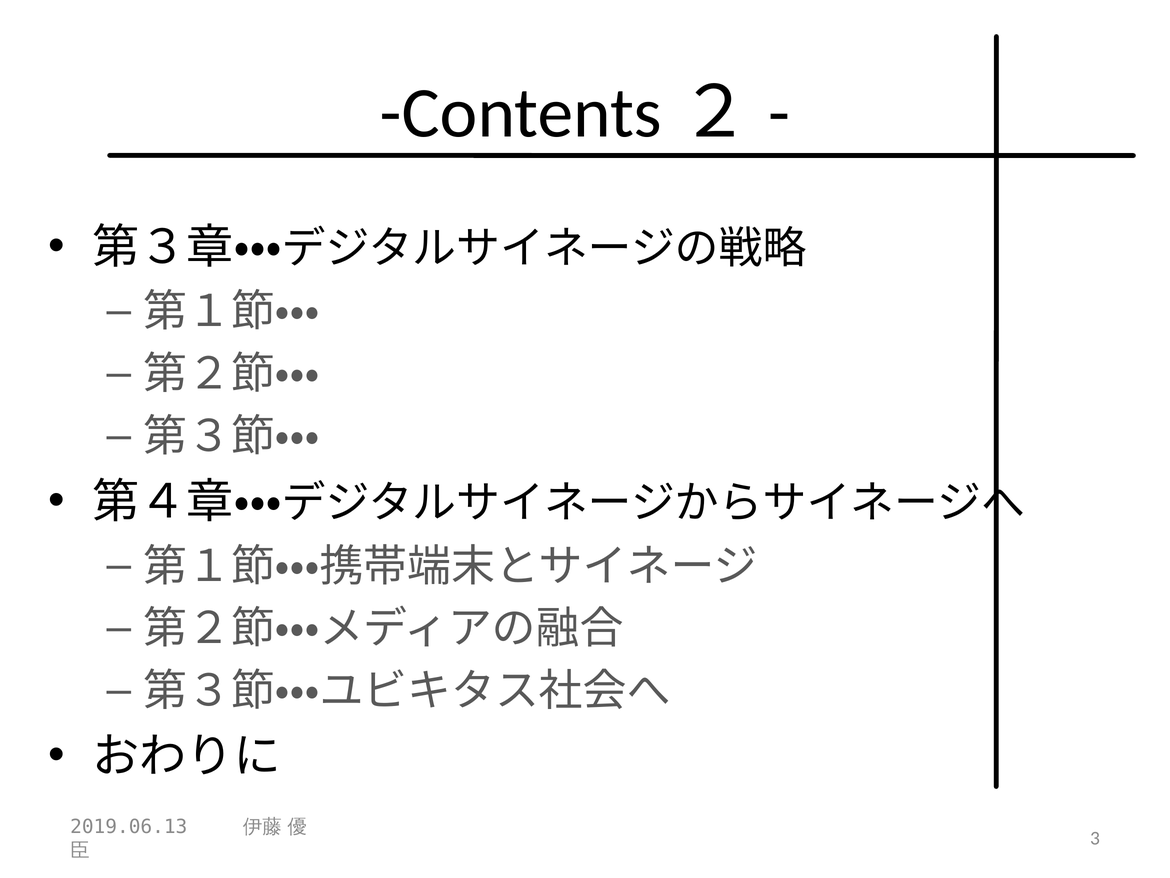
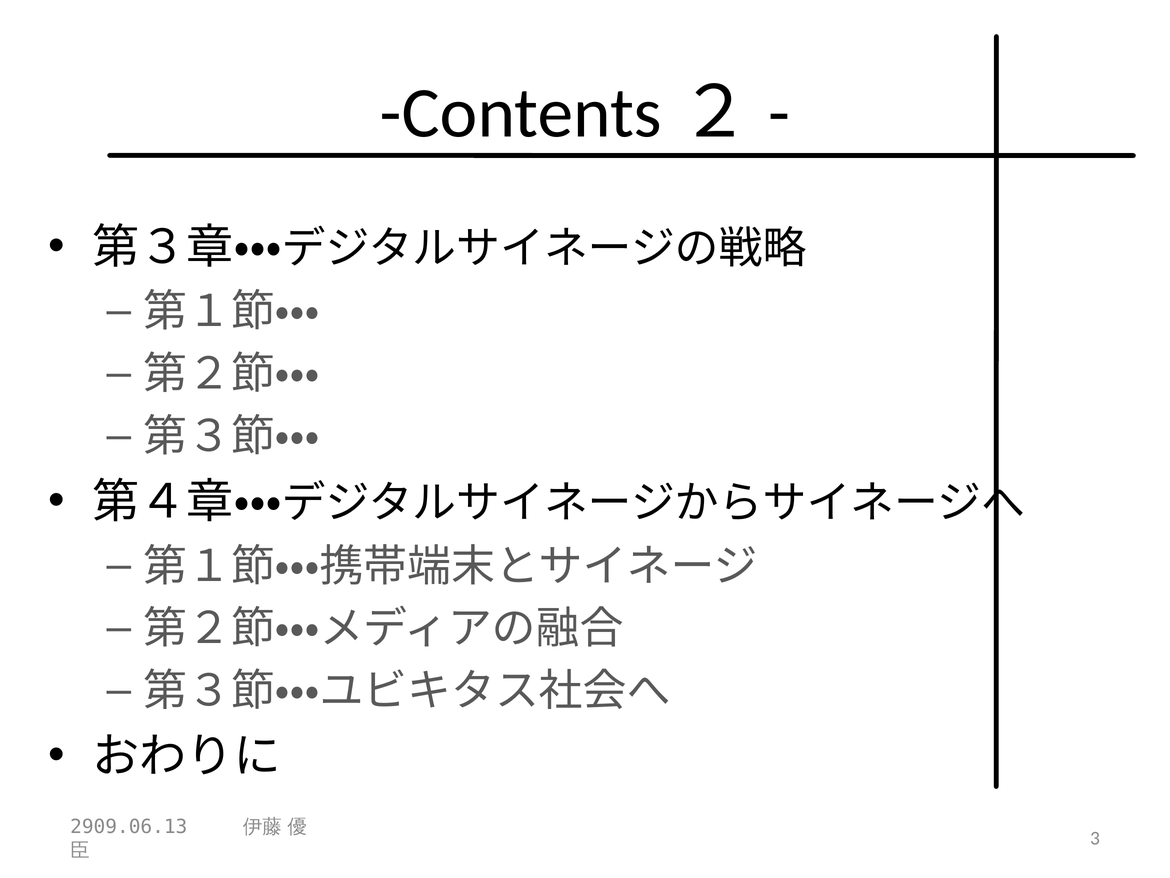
2019.06.13: 2019.06.13 -> 2909.06.13 (129, 826)
